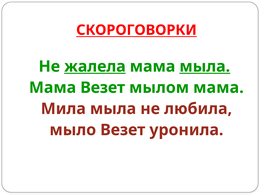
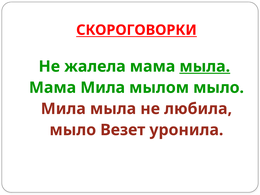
жалела underline: present -> none (95, 66)
Мама Везет: Везет -> Мила (103, 88)
мылом мама: мама -> мыло (219, 88)
